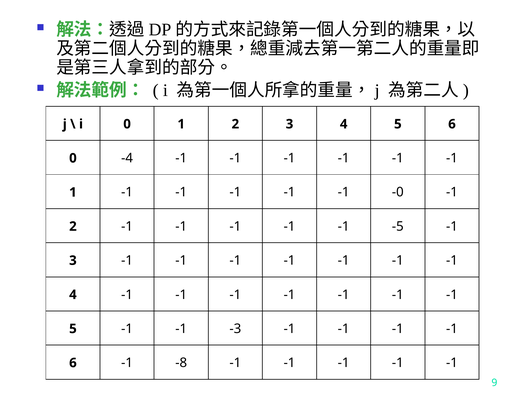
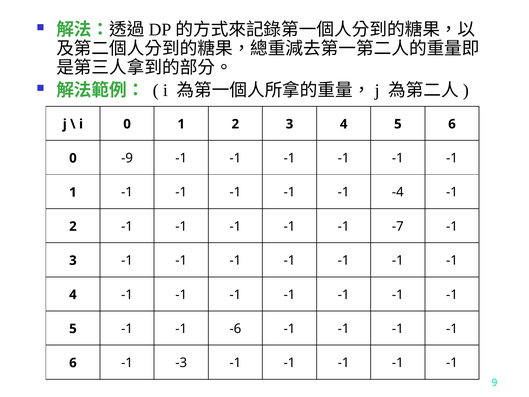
-4: -4 -> -9 (127, 158)
-0: -0 -> -4 (398, 192)
-5: -5 -> -7 (398, 226)
-3: -3 -> -6 (235, 329)
-8: -8 -> -3 (181, 363)
